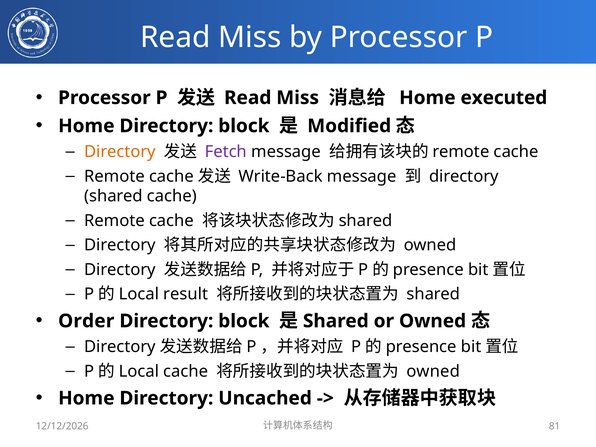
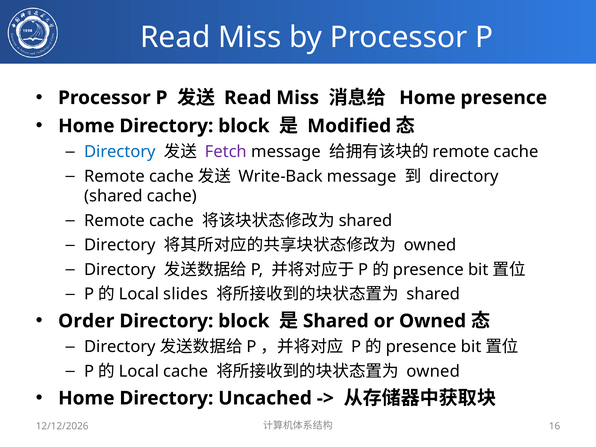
Home executed: executed -> presence (504, 98)
Directory colour: orange -> blue (120, 152)
result: result -> slides (186, 294)
81: 81 -> 16 (555, 426)
